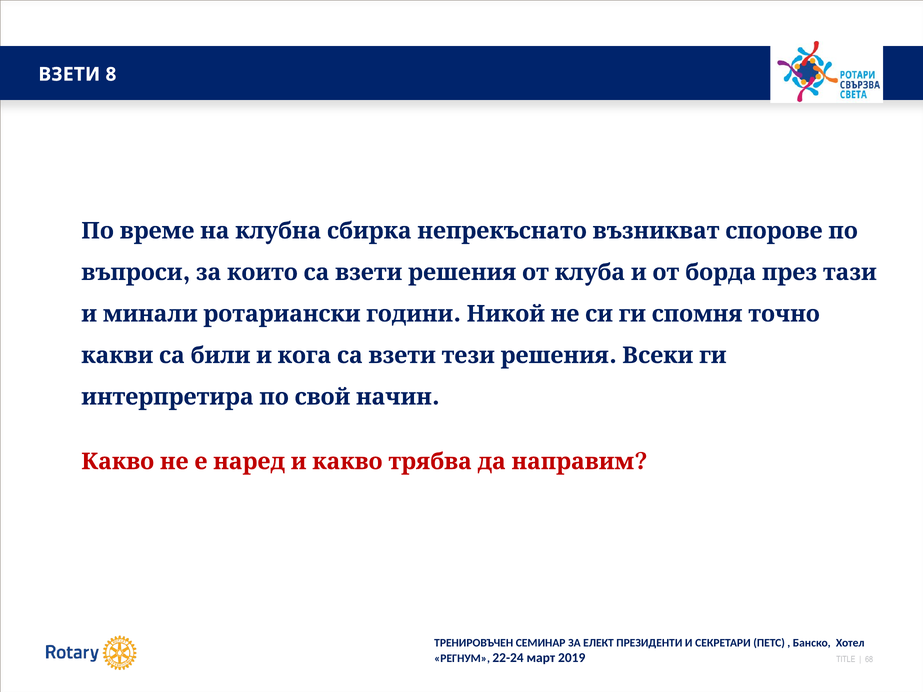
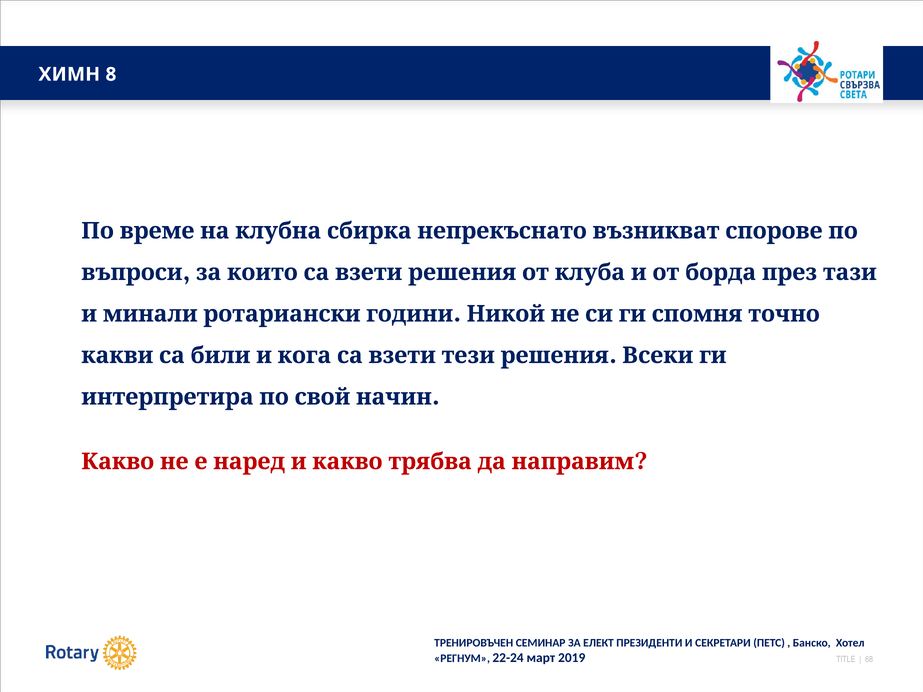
ВЗЕТИ: ВЗЕТИ -> ХИМН (69, 74)
